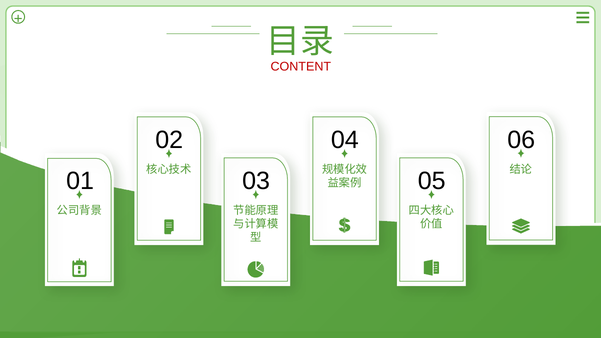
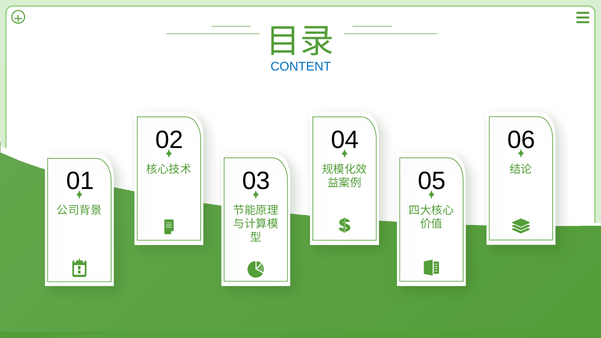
CONTENT colour: red -> blue (301, 66)
